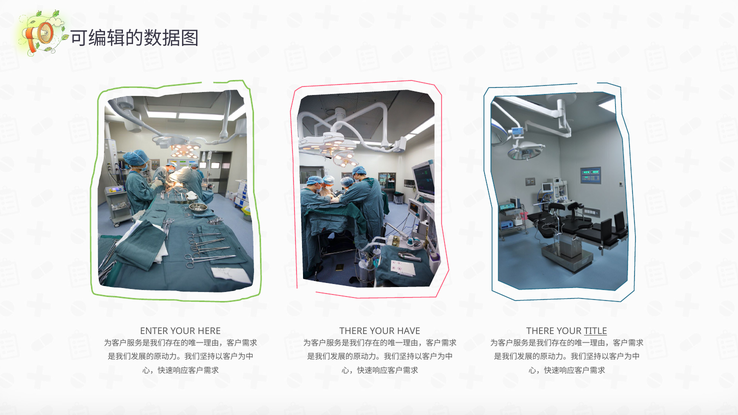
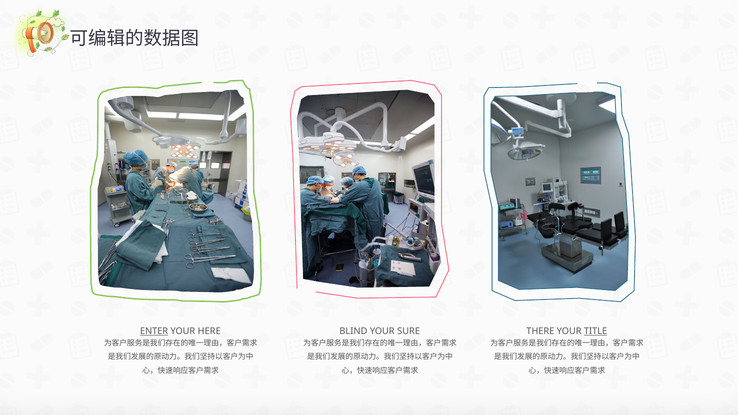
ENTER underline: none -> present (154, 331)
THERE: THERE -> BLIND (353, 331)
HAVE: HAVE -> SURE (409, 331)
